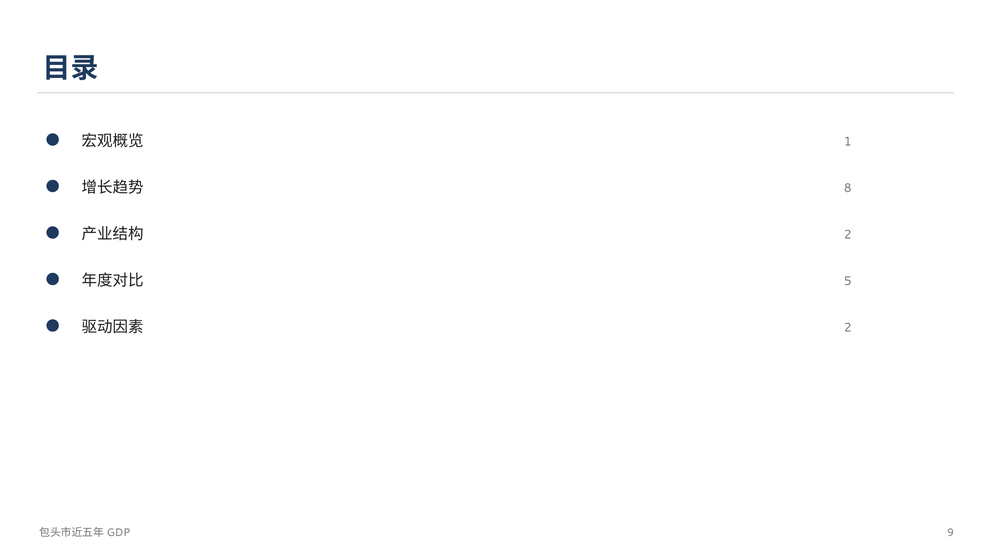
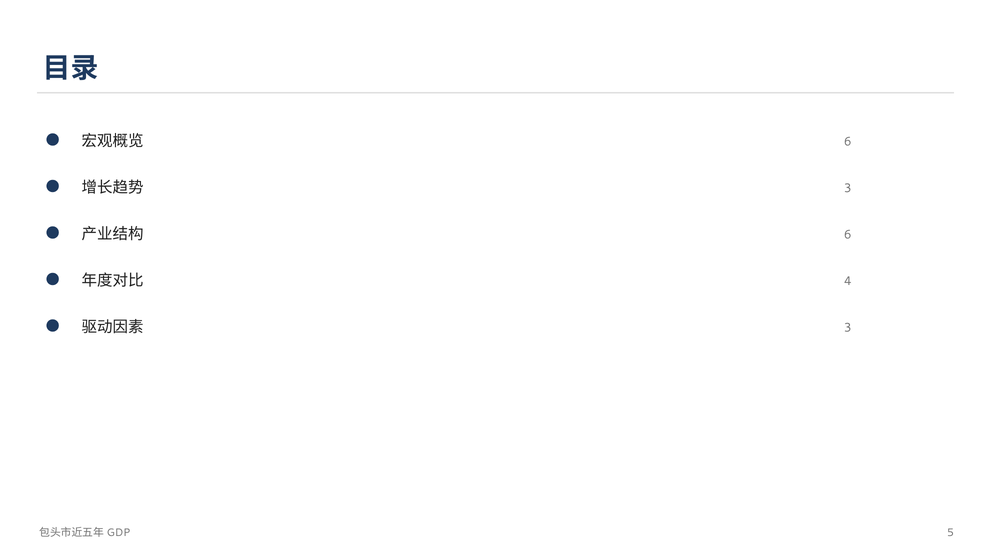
1: 1 -> 6 (848, 142)
8: 8 -> 3 (848, 188)
2: 2 -> 6 (848, 235)
5: 5 -> 4 (848, 281)
2: 2 -> 3 (848, 328)
9: 9 -> 5 (950, 532)
